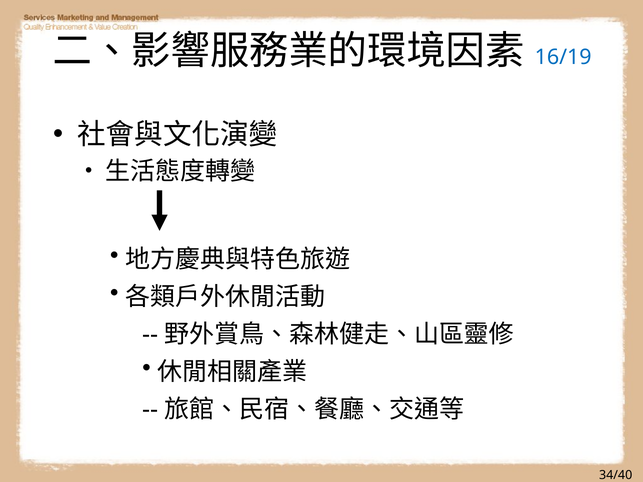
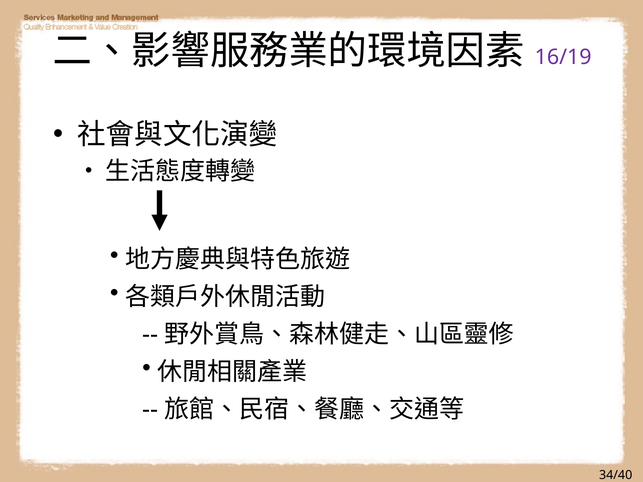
16/19 colour: blue -> purple (563, 57)
